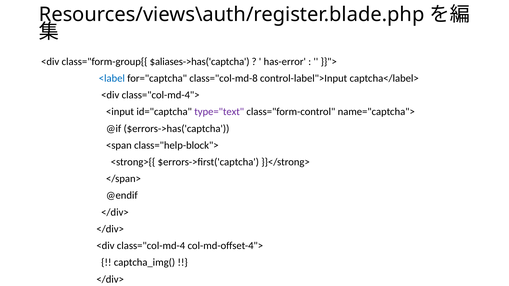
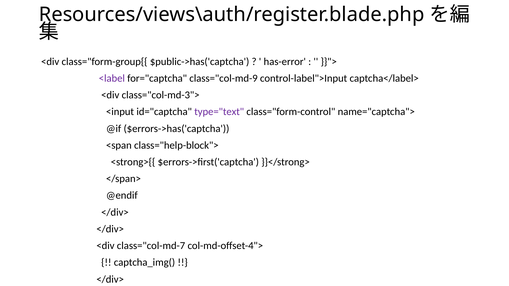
$aliases->has('captcha: $aliases->has('captcha -> $public->has('captcha (200, 62)
<label colour: blue -> purple (112, 78)
class="col-md-8: class="col-md-8 -> class="col-md-9 (224, 78)
class="col-md-4">: class="col-md-4"> -> class="col-md-3"> (161, 95)
class="col-md-4: class="col-md-4 -> class="col-md-7 (151, 246)
